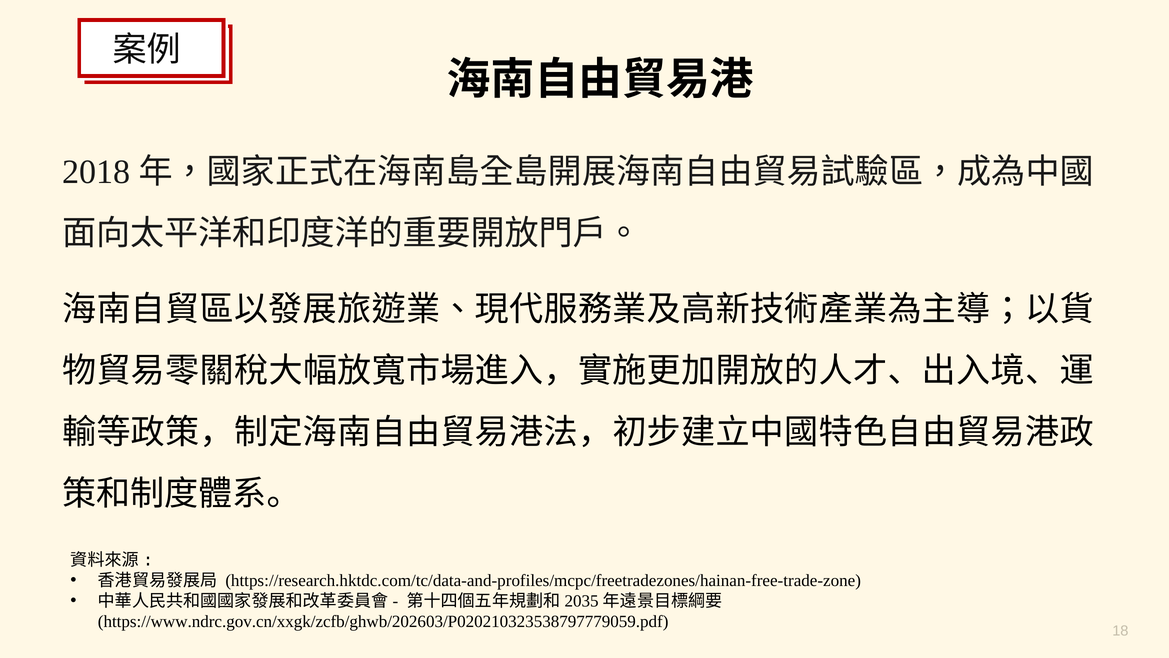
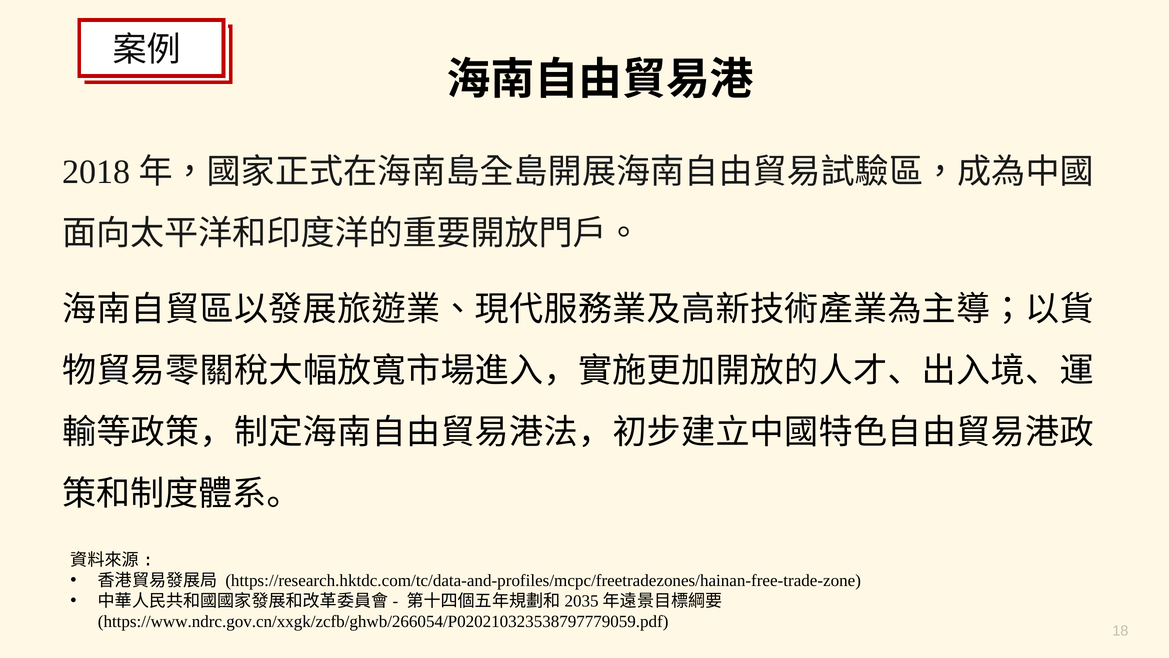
https://www.ndrc.gov.cn/xxgk/zcfb/ghwb/202603/P020210323538797779059.pdf: https://www.ndrc.gov.cn/xxgk/zcfb/ghwb/202603/P020210323538797779059.pdf -> https://www.ndrc.gov.cn/xxgk/zcfb/ghwb/266054/P020210323538797779059.pdf (383, 621)
